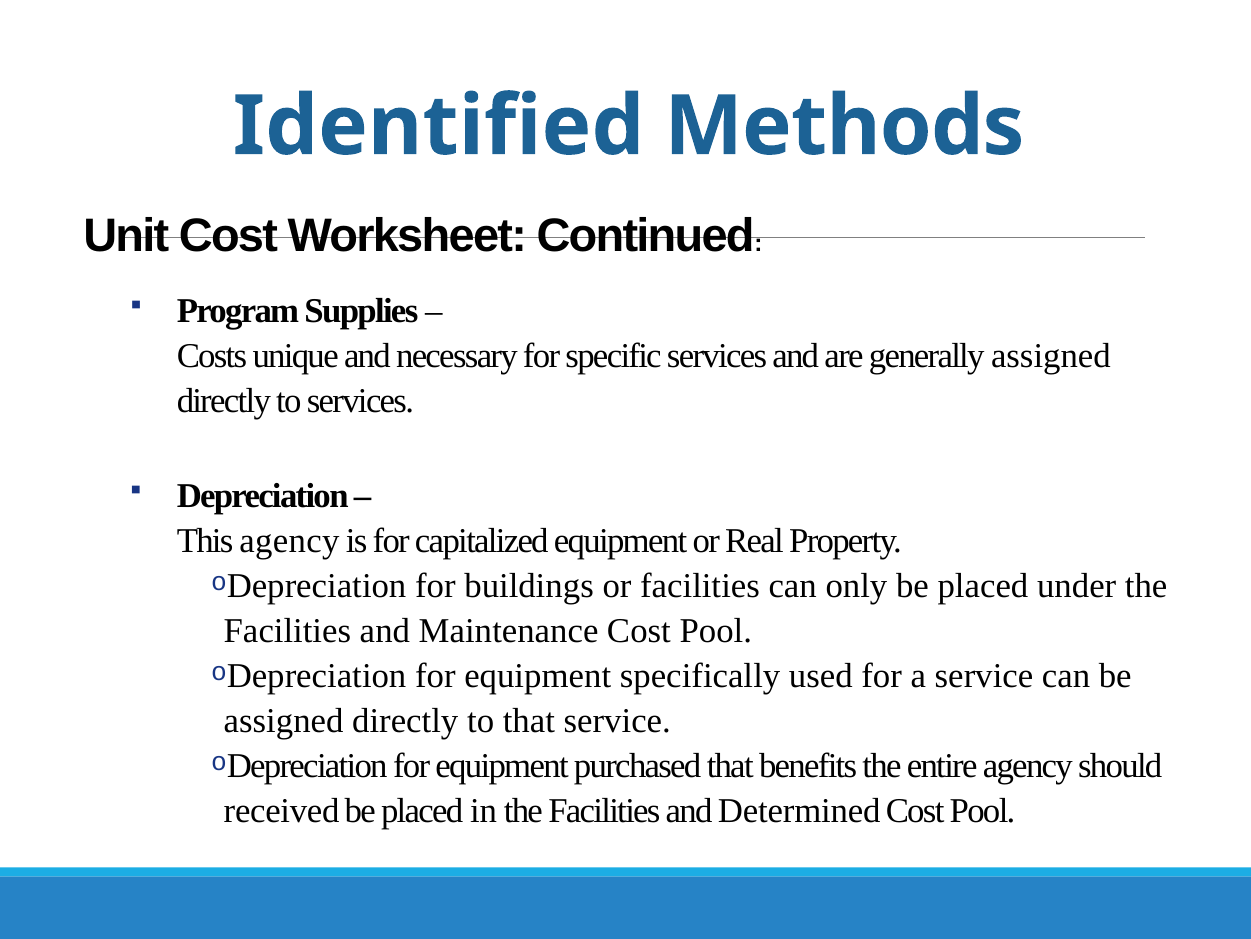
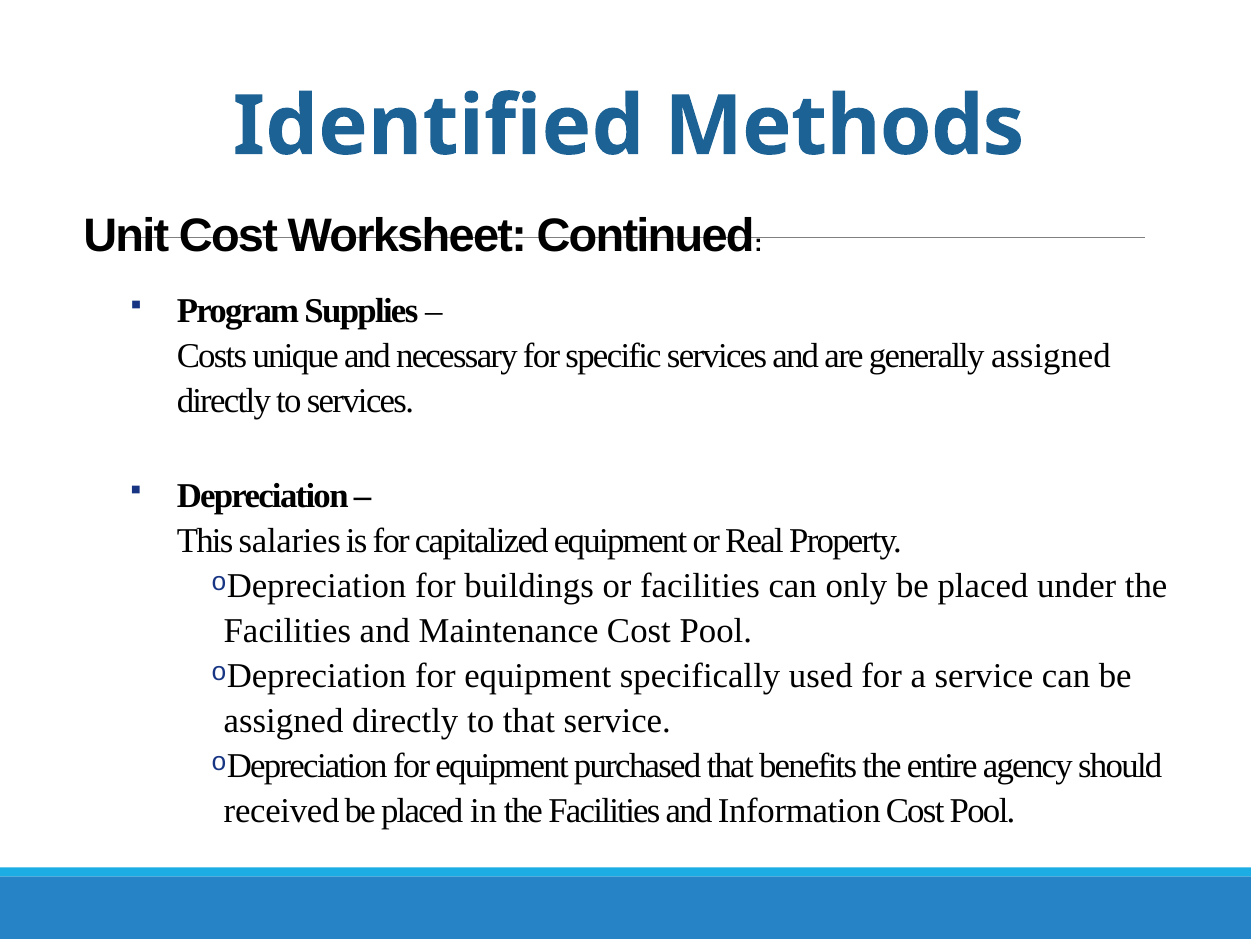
This agency: agency -> salaries (290, 541)
Determined: Determined -> Information (799, 811)
